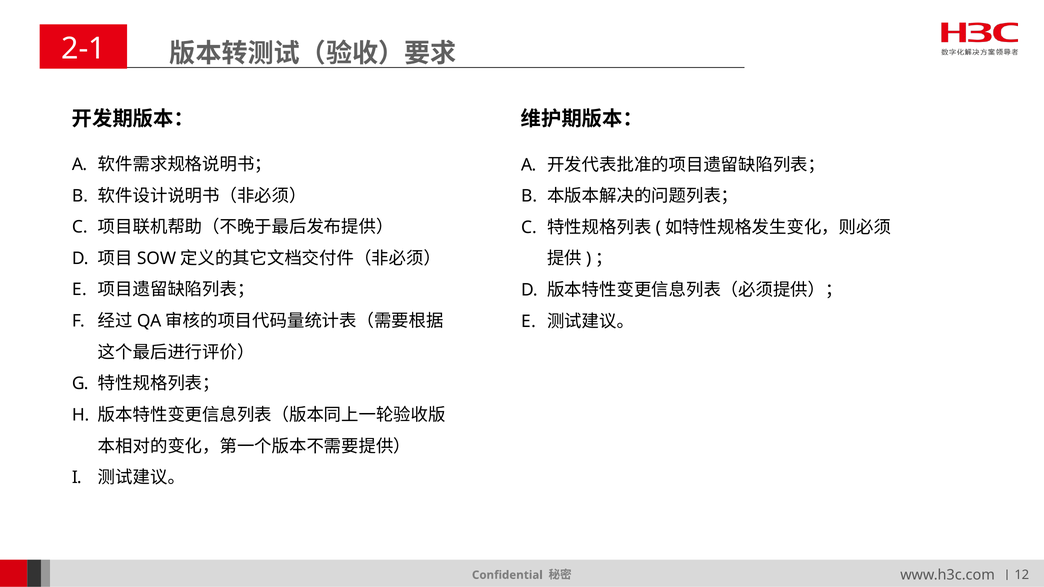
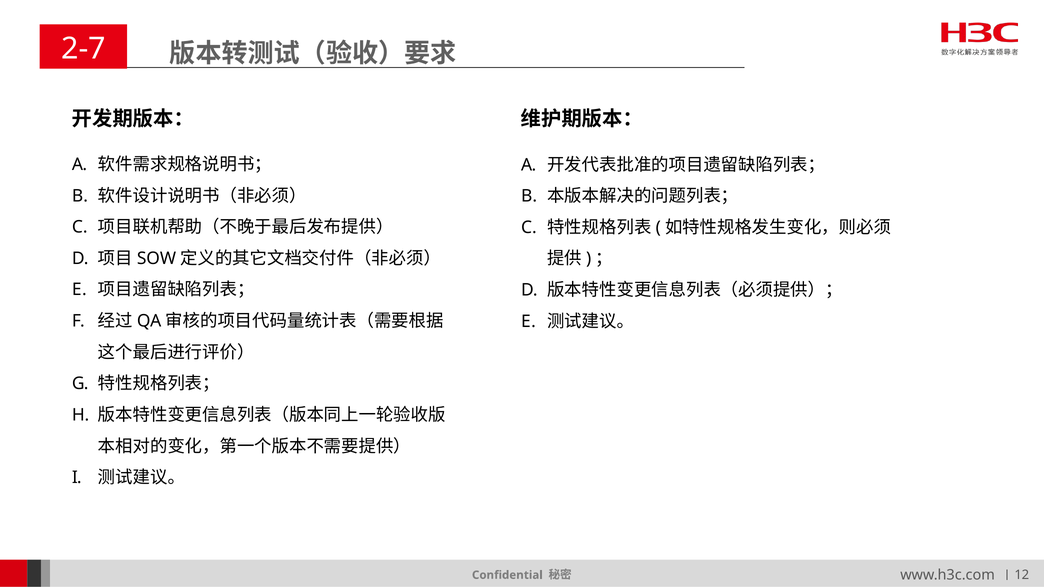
2-1: 2-1 -> 2-7 (83, 49)
